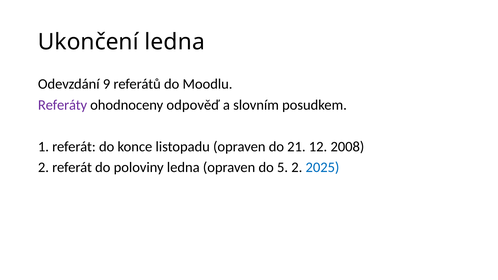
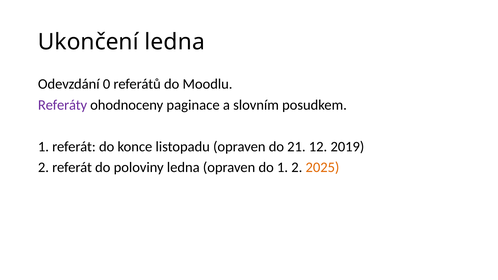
9: 9 -> 0 (107, 84)
odpověď: odpověď -> paginace (193, 105)
2008: 2008 -> 2019 (347, 147)
do 5: 5 -> 1 (283, 168)
2025 colour: blue -> orange (322, 168)
